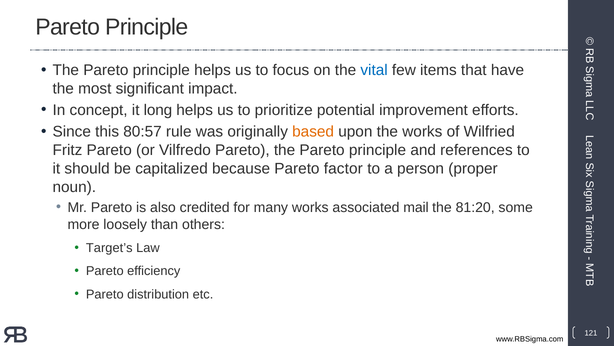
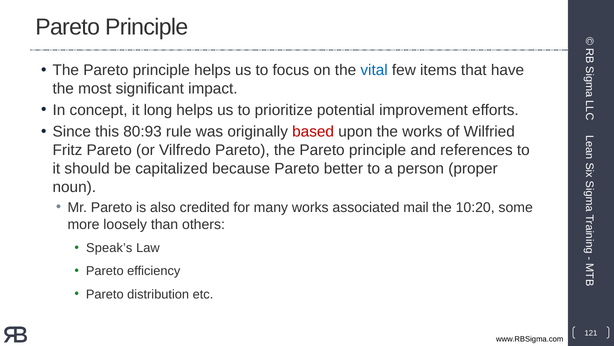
80:57: 80:57 -> 80:93 (143, 132)
based colour: orange -> red (313, 132)
factor: factor -> better (343, 168)
81:20: 81:20 -> 10:20 (475, 207)
Target’s: Target’s -> Speak’s (109, 248)
